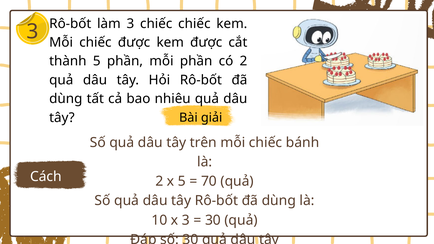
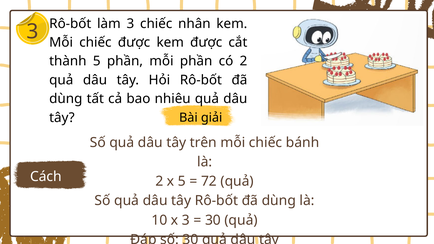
chiếc chiếc: chiếc -> nhân (194, 24)
70: 70 -> 72 (209, 181)
